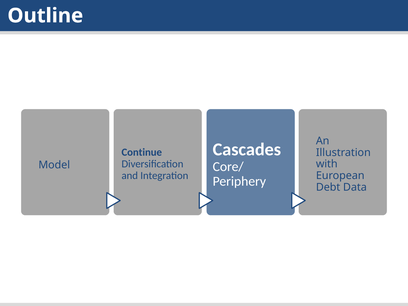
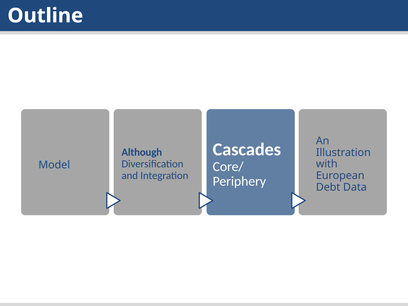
Continue: Continue -> Although (142, 152)
